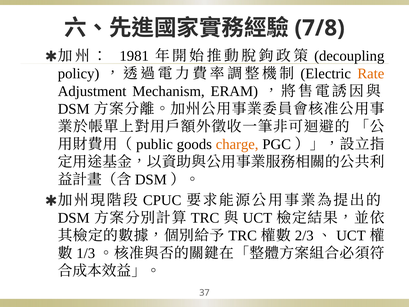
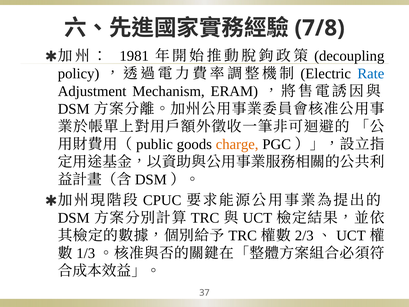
Rate colour: orange -> blue (371, 73)
